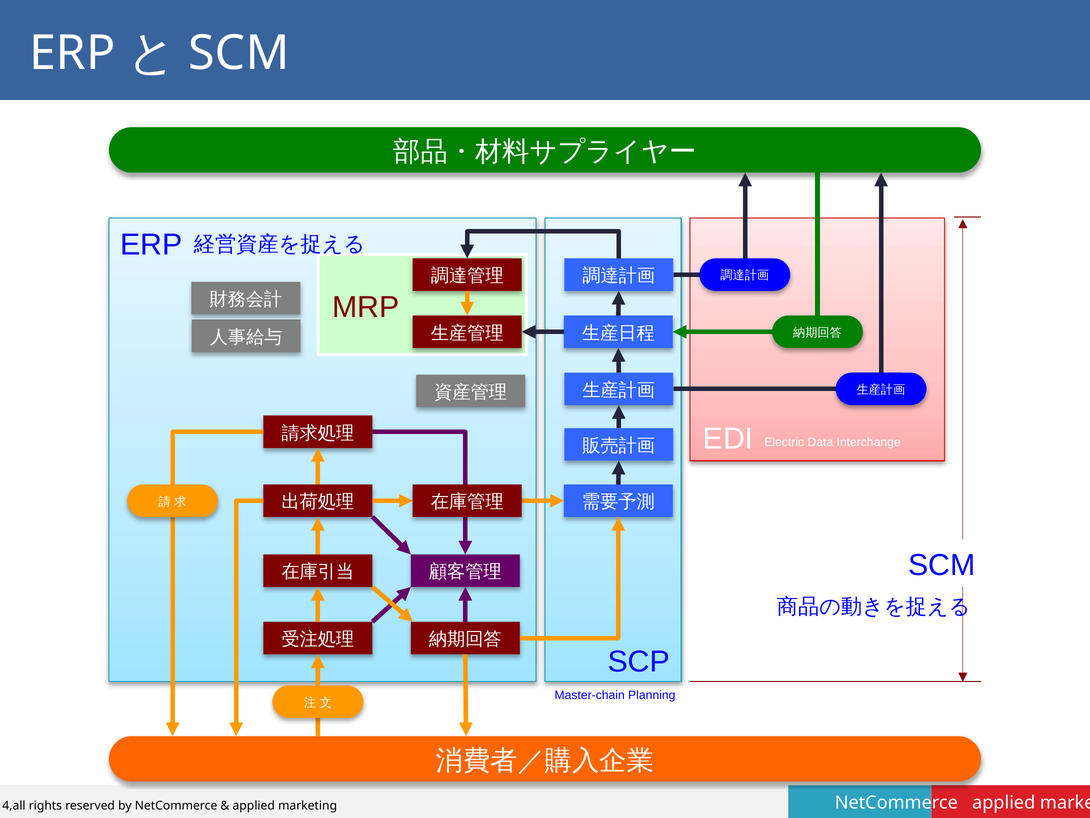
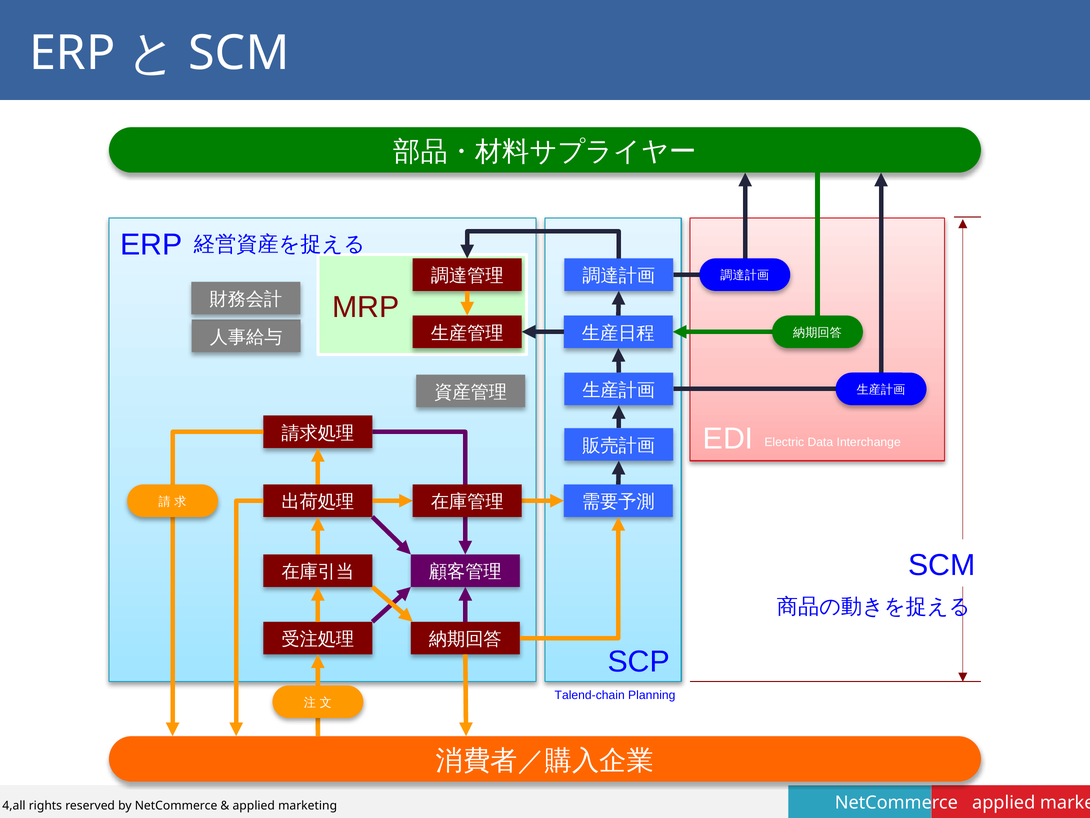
Master-chain: Master-chain -> Talend-chain (590, 695)
